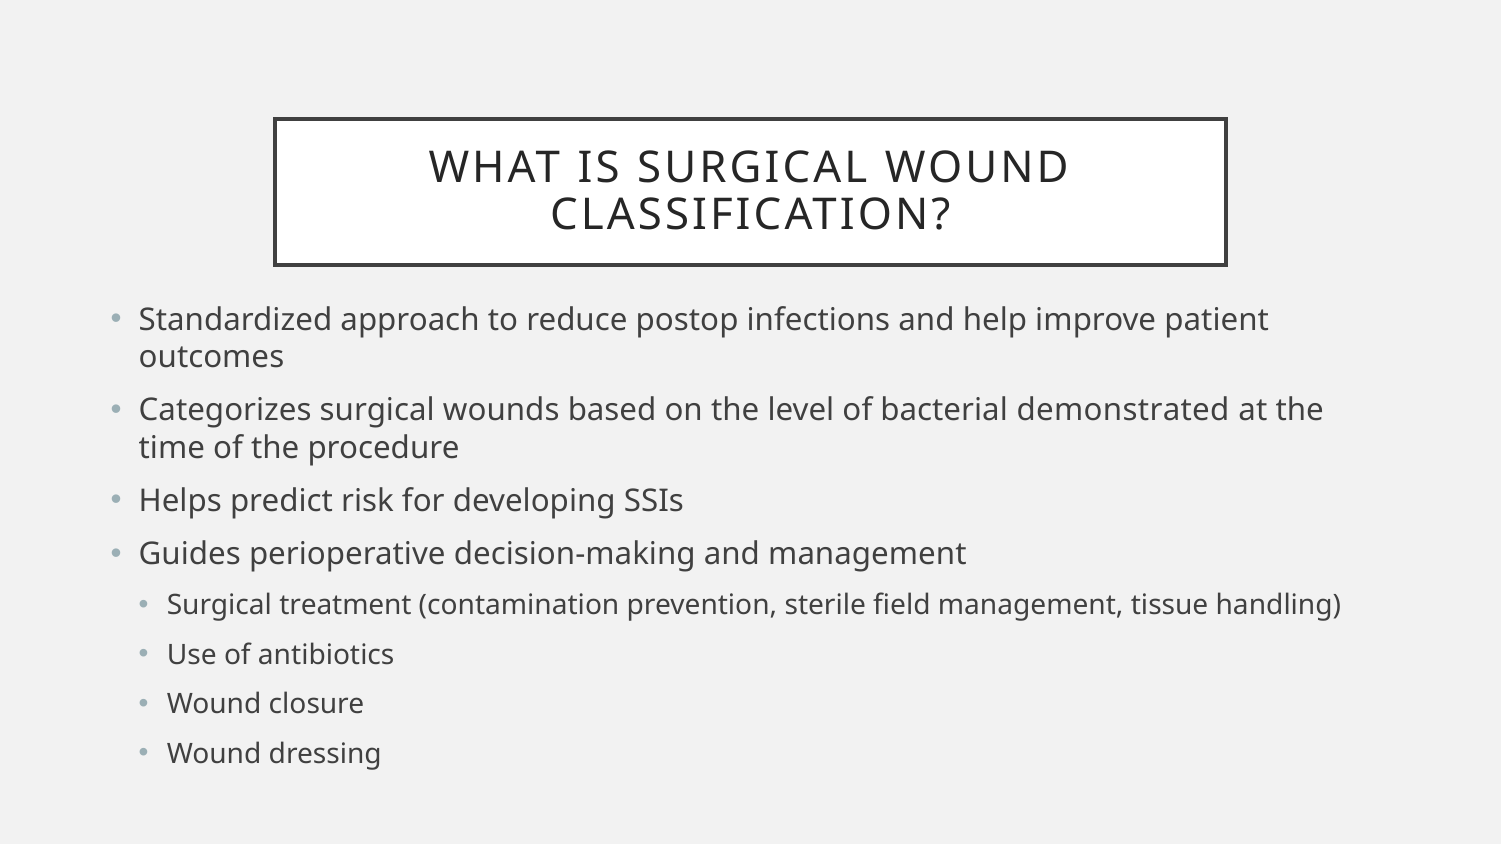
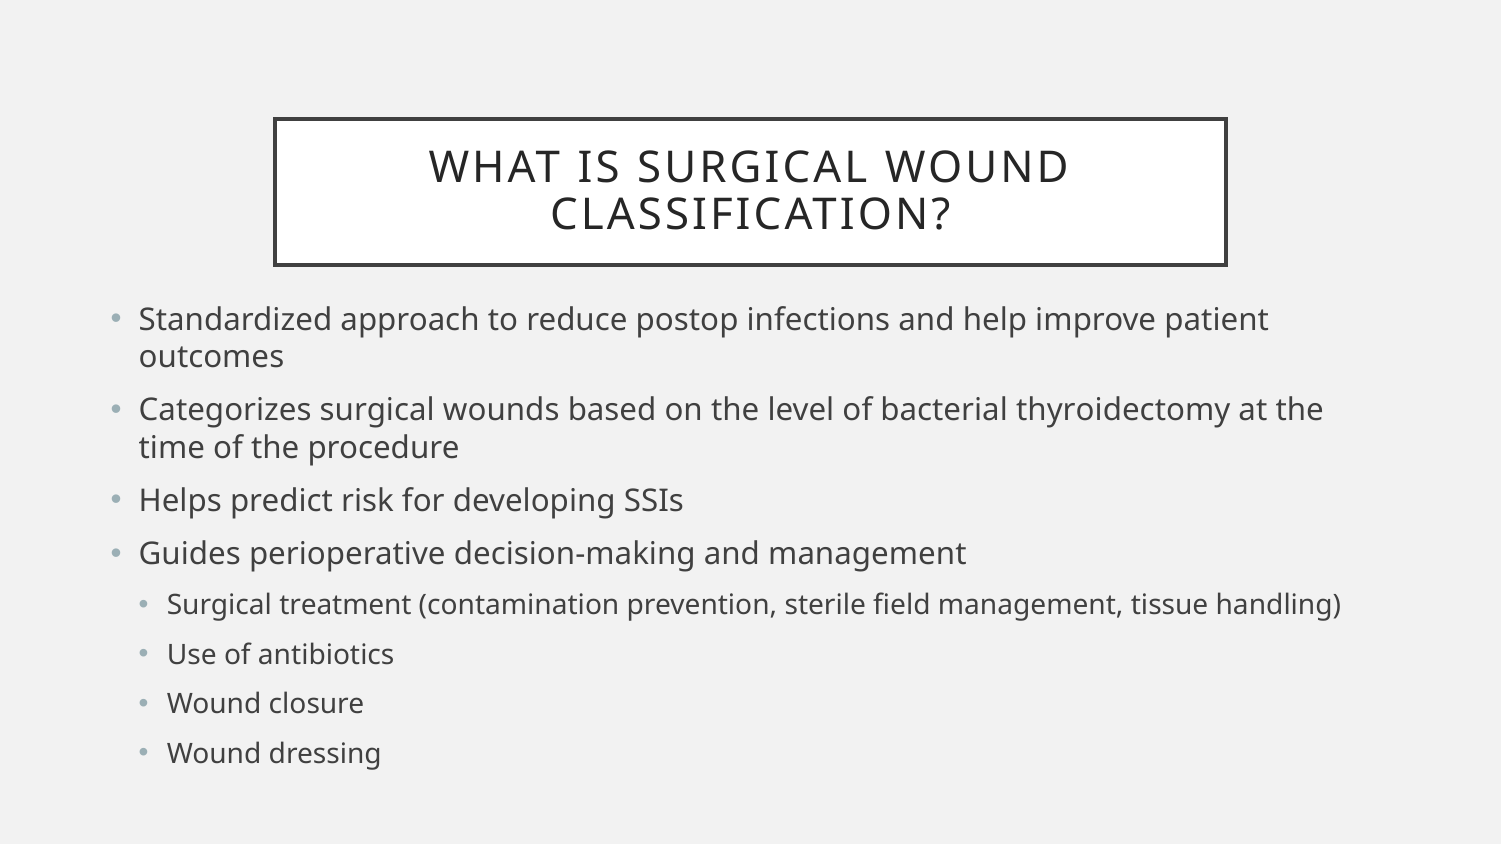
demonstrated: demonstrated -> thyroidectomy (1123, 411)
